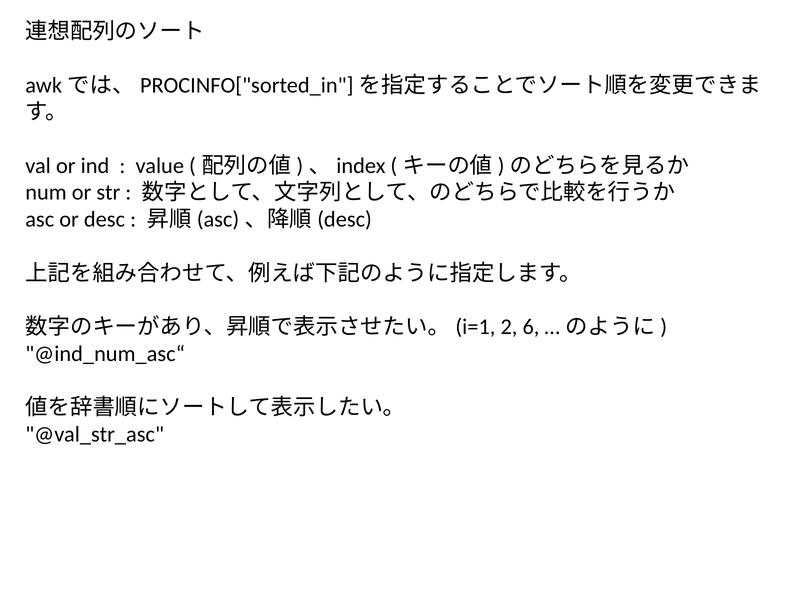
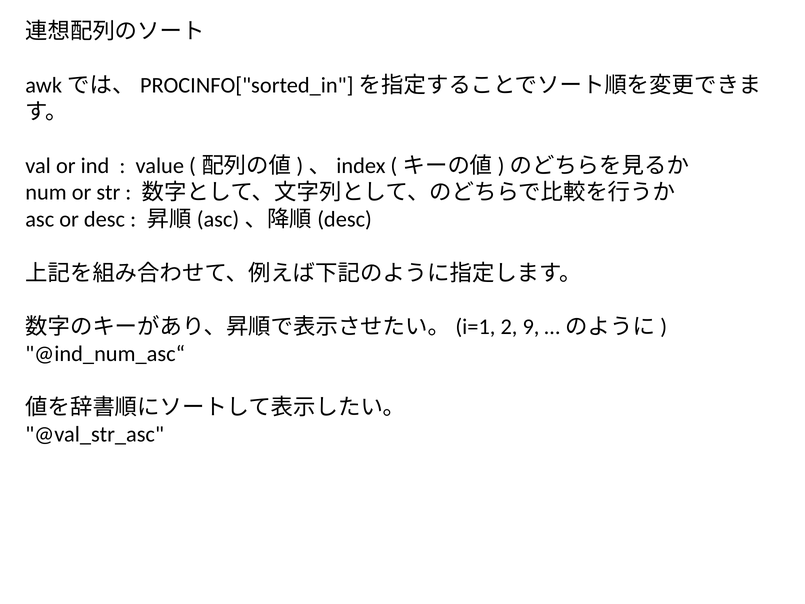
6: 6 -> 9 (531, 327)
